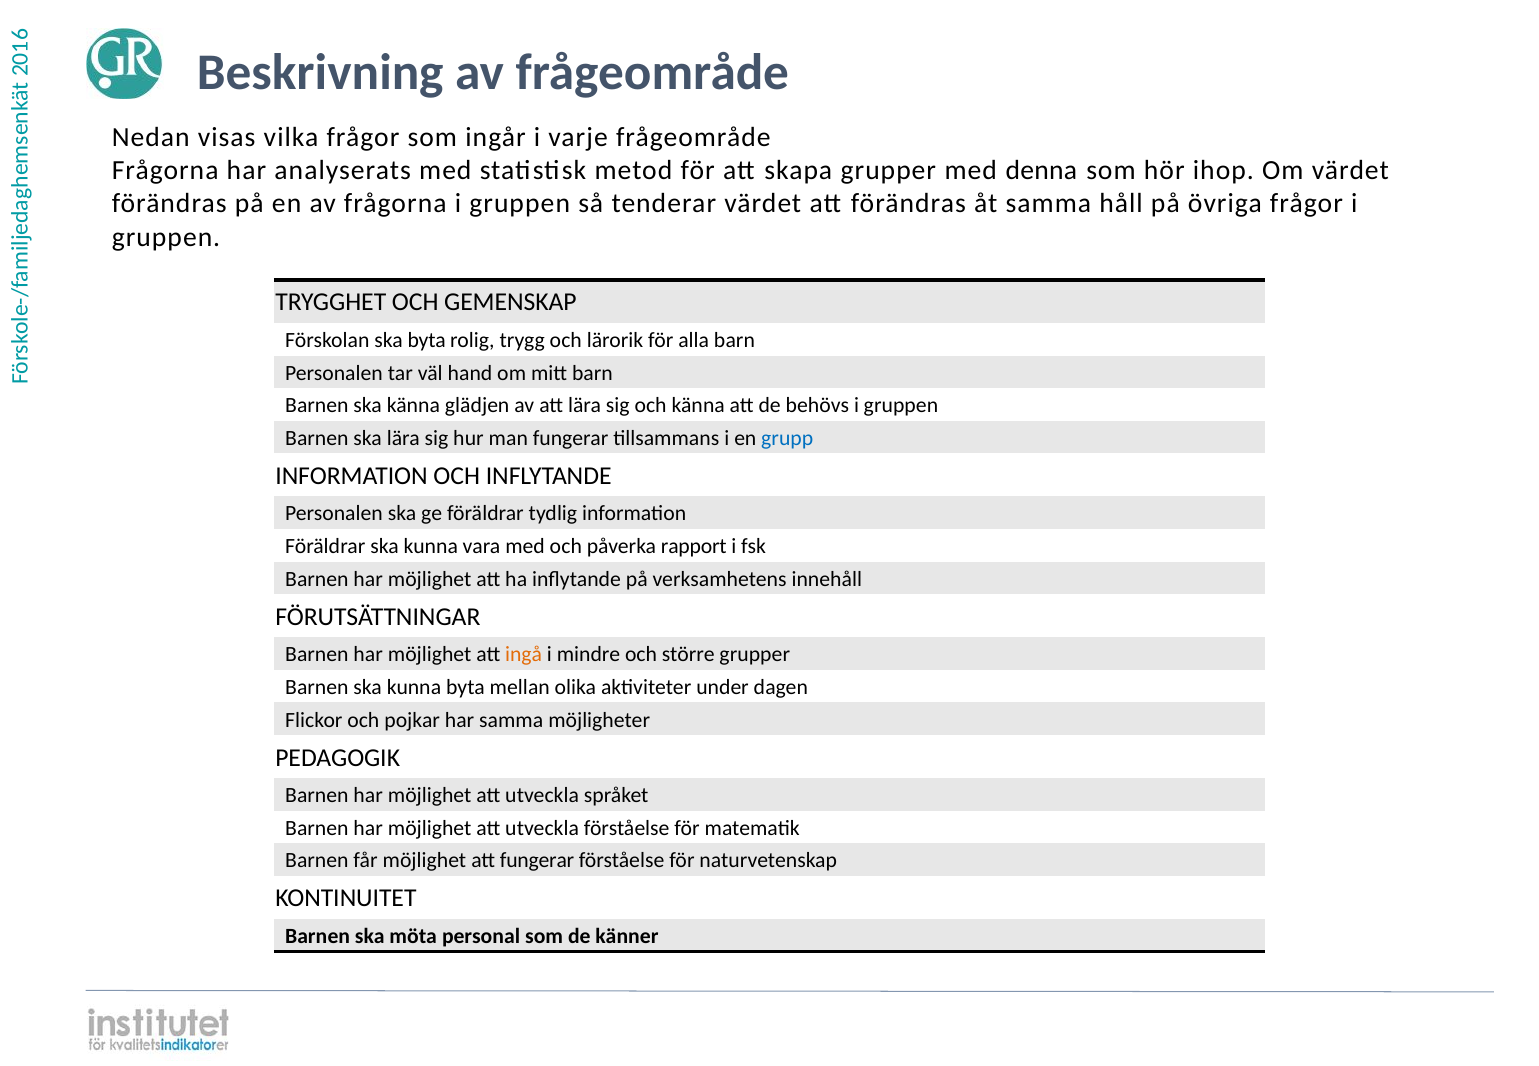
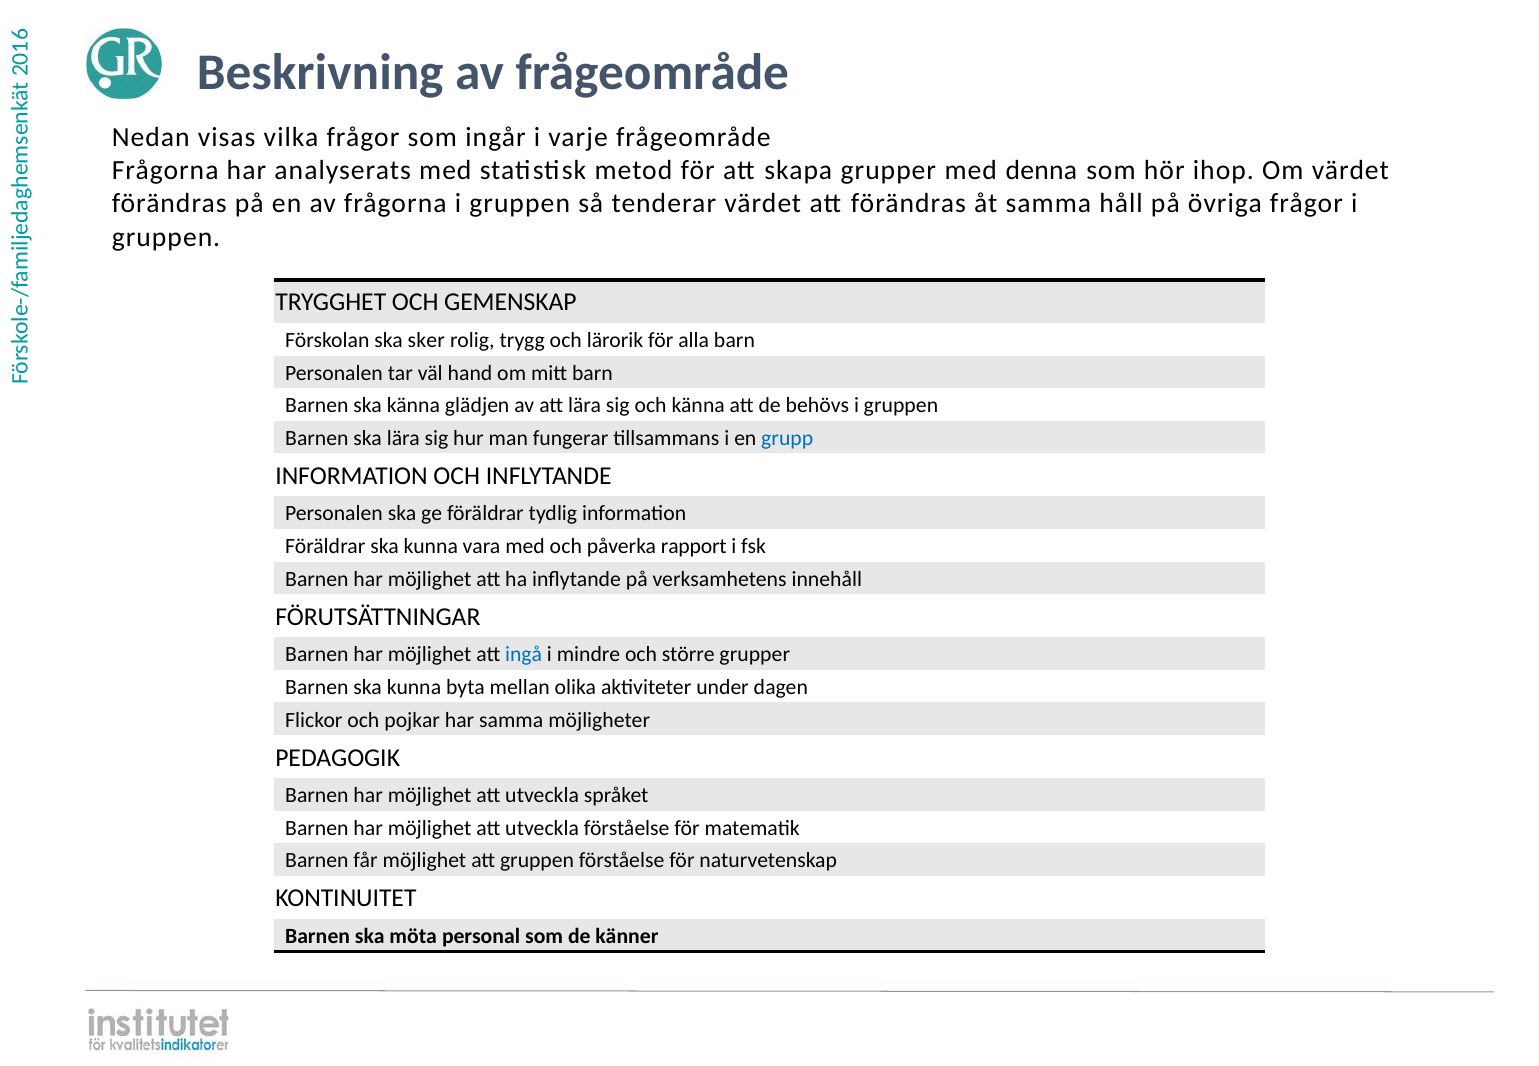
ska byta: byta -> sker (426, 340)
ingå colour: orange -> blue (524, 654)
att fungerar: fungerar -> gruppen (537, 860)
